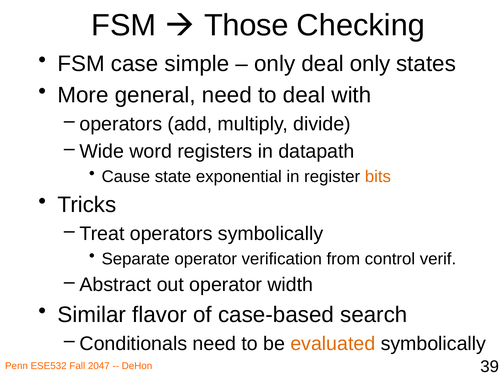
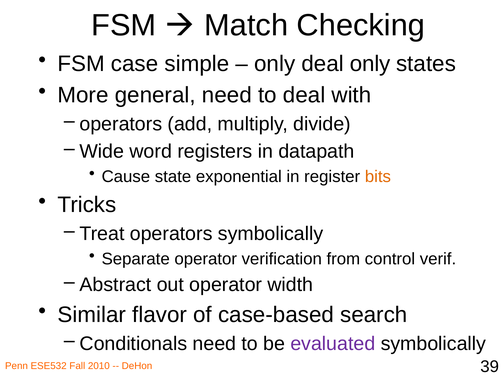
Those: Those -> Match (246, 25)
evaluated colour: orange -> purple (333, 344)
2047: 2047 -> 2010 (99, 366)
